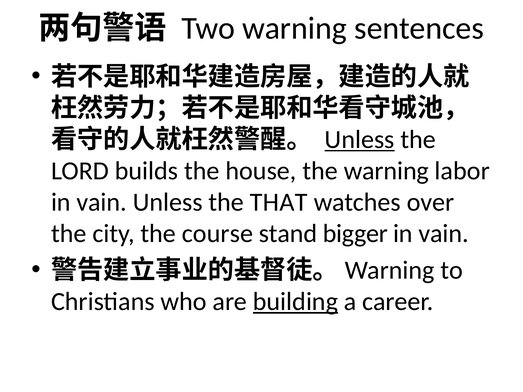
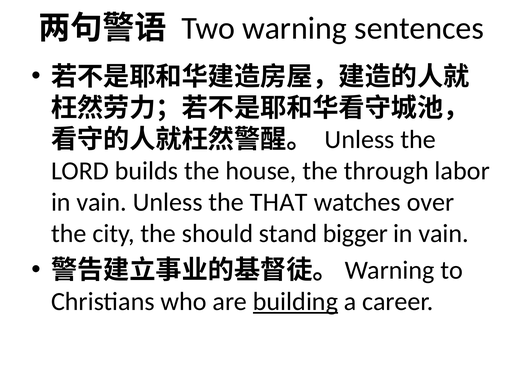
Unless underline: present -> none (360, 140)
the warning: warning -> through (386, 171)
course: course -> should (217, 234)
